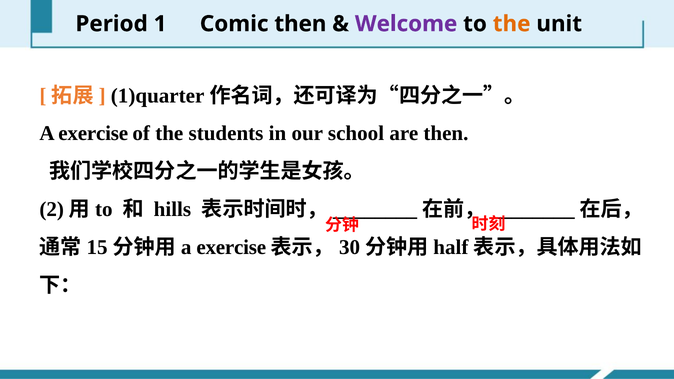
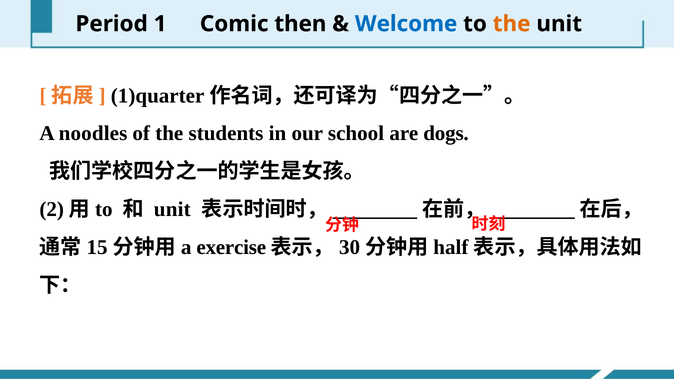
Welcome colour: purple -> blue (406, 24)
exercise: exercise -> noodles (93, 134)
are then: then -> dogs (446, 134)
hills: hills -> unit (172, 209)
